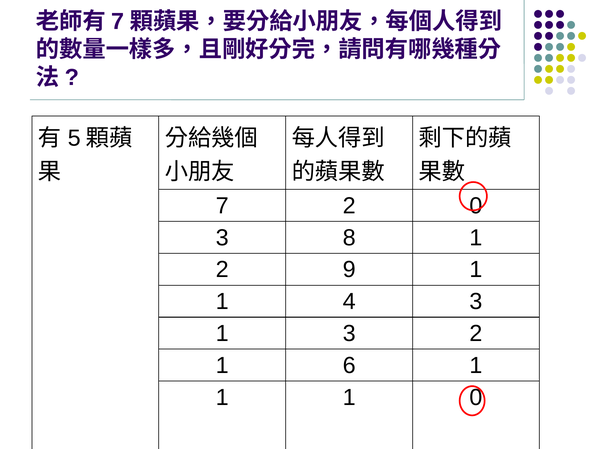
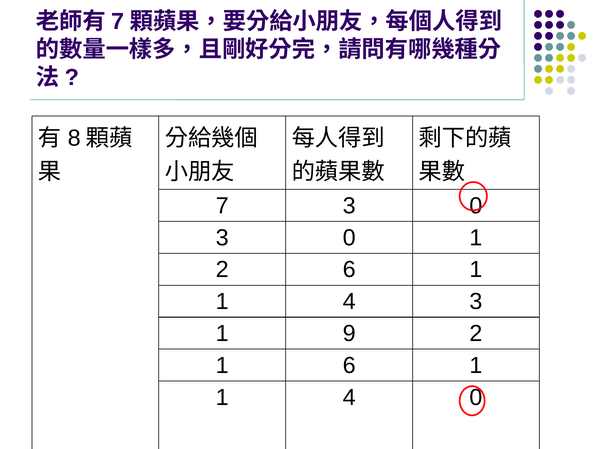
5: 5 -> 8 (74, 138)
7 2: 2 -> 3 (349, 206)
8: 8 -> 0 (349, 238)
2 9: 9 -> 6 (349, 270)
1 3: 3 -> 9 (349, 334)
1: 1 -> 4 (349, 398)
